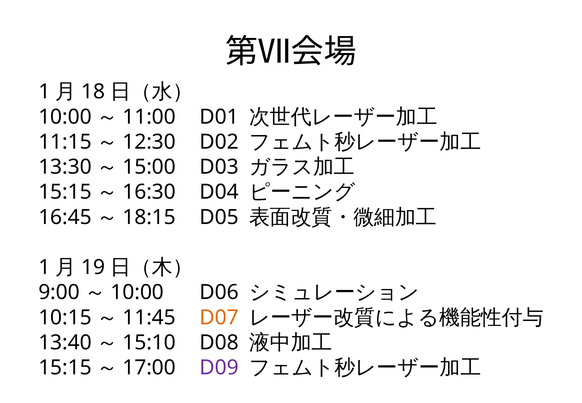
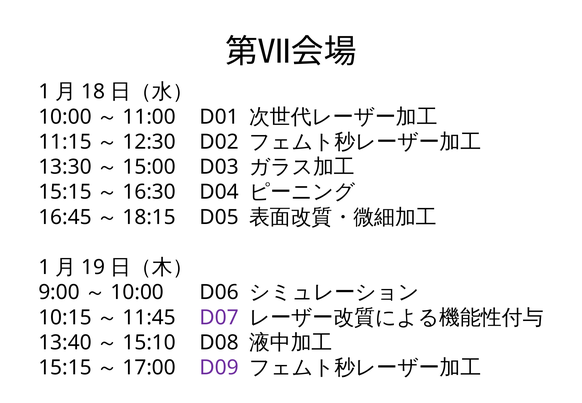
D07 colour: orange -> purple (219, 317)
